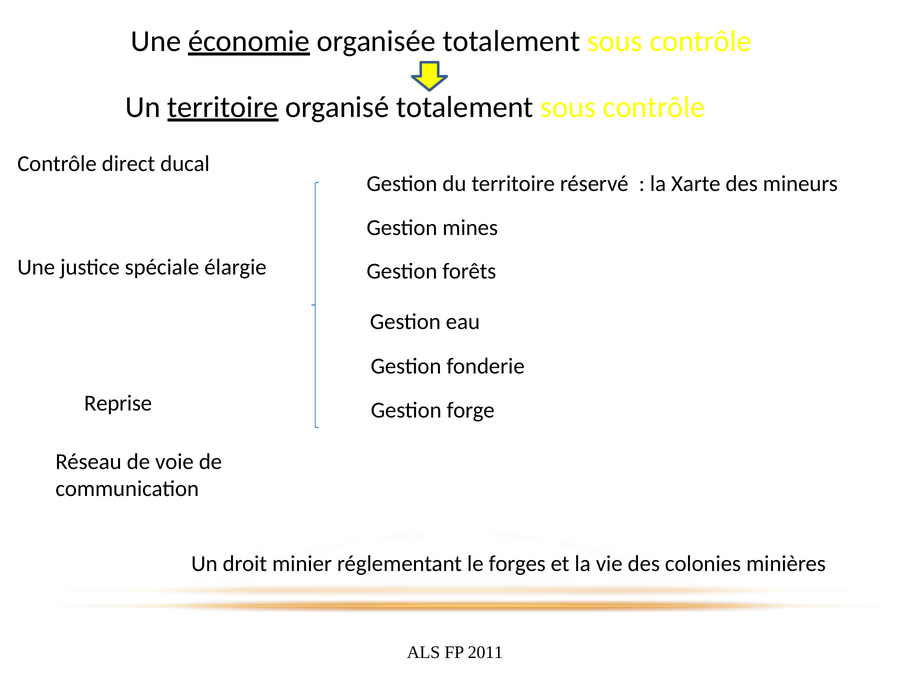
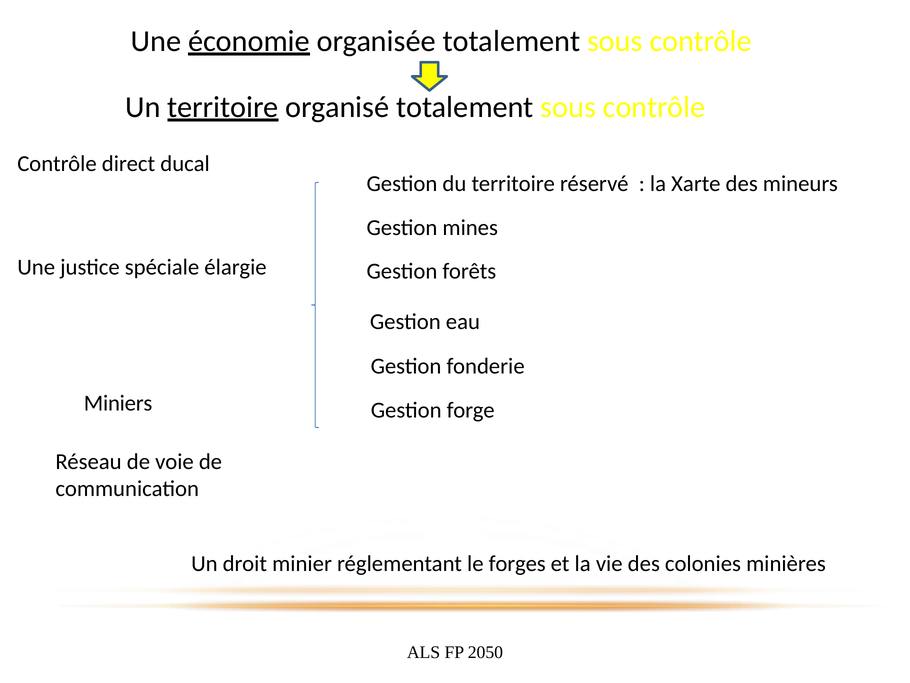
Reprise: Reprise -> Miniers (118, 403)
2011: 2011 -> 2050 (485, 652)
